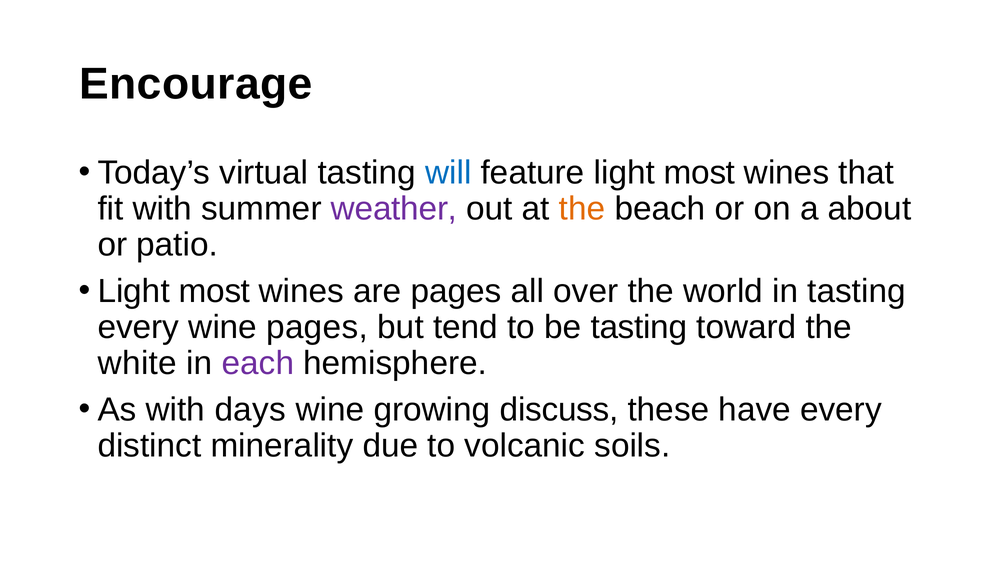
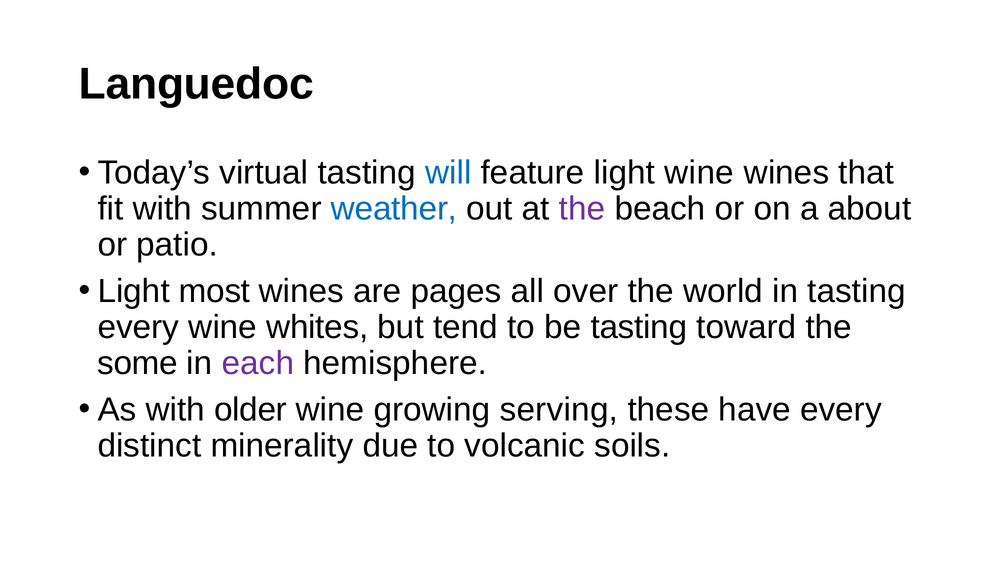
Encourage: Encourage -> Languedoc (196, 84)
feature light most: most -> wine (699, 173)
weather colour: purple -> blue (394, 209)
the colour: orange -> purple (582, 209)
wine pages: pages -> whites (317, 327)
white: white -> some (138, 363)
days: days -> older (251, 410)
discuss: discuss -> serving (559, 410)
